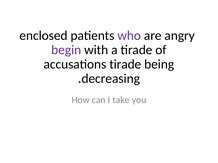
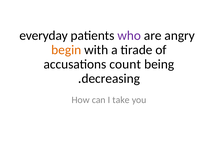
enclosed: enclosed -> everyday (44, 36)
begin colour: purple -> orange (66, 50)
accusations tirade: tirade -> count (125, 64)
